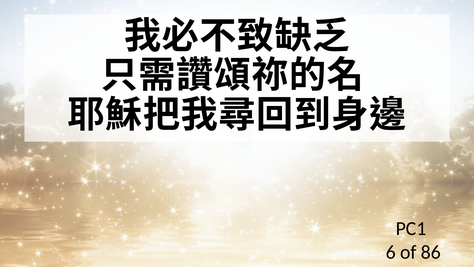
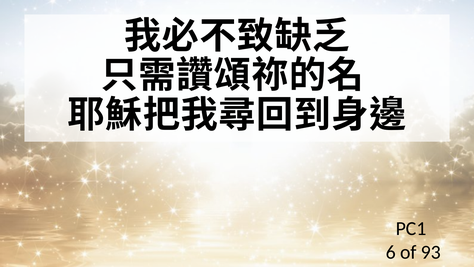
86: 86 -> 93 (431, 252)
